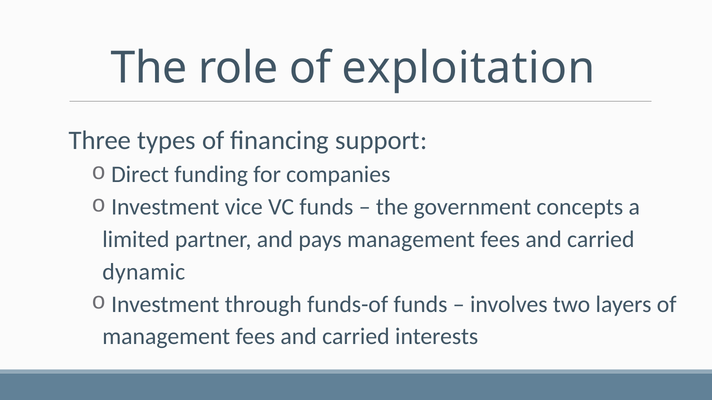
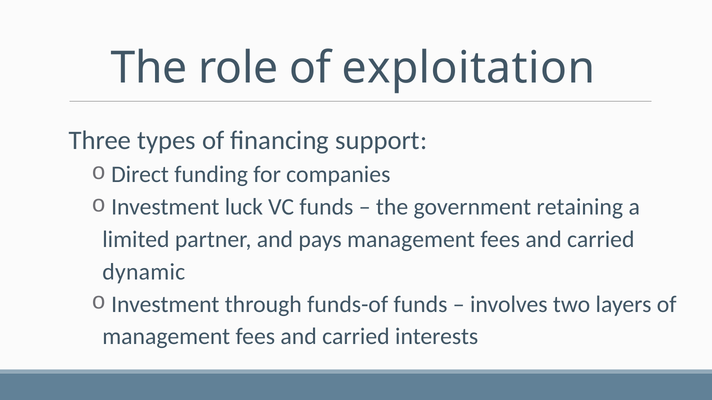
vice: vice -> luck (244, 207)
concepts: concepts -> retaining (580, 207)
